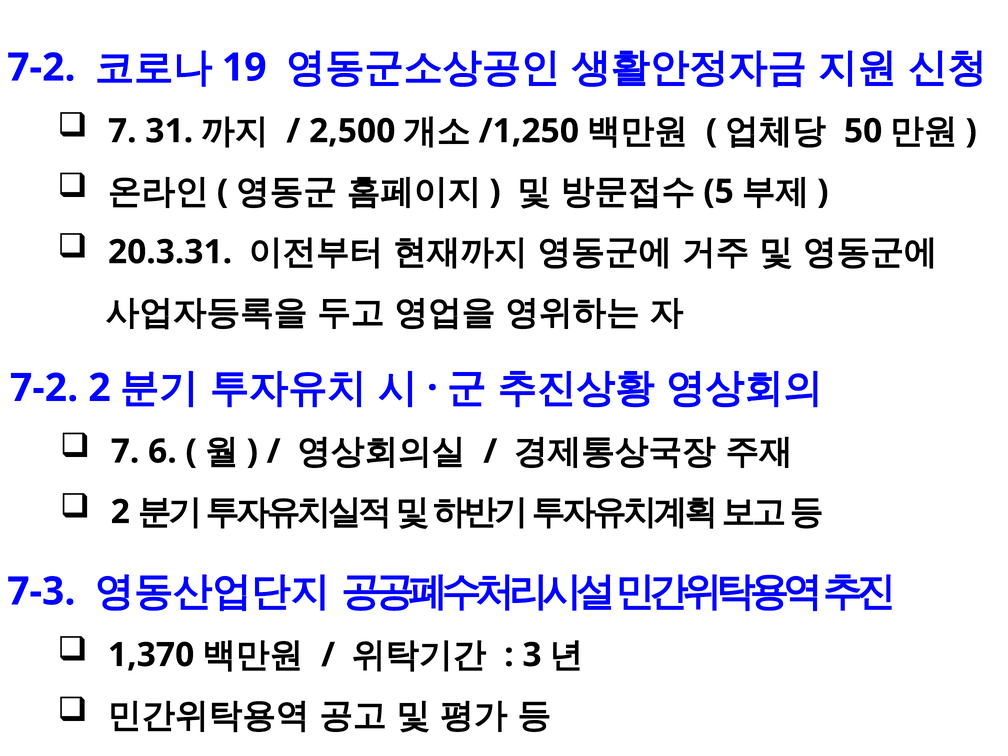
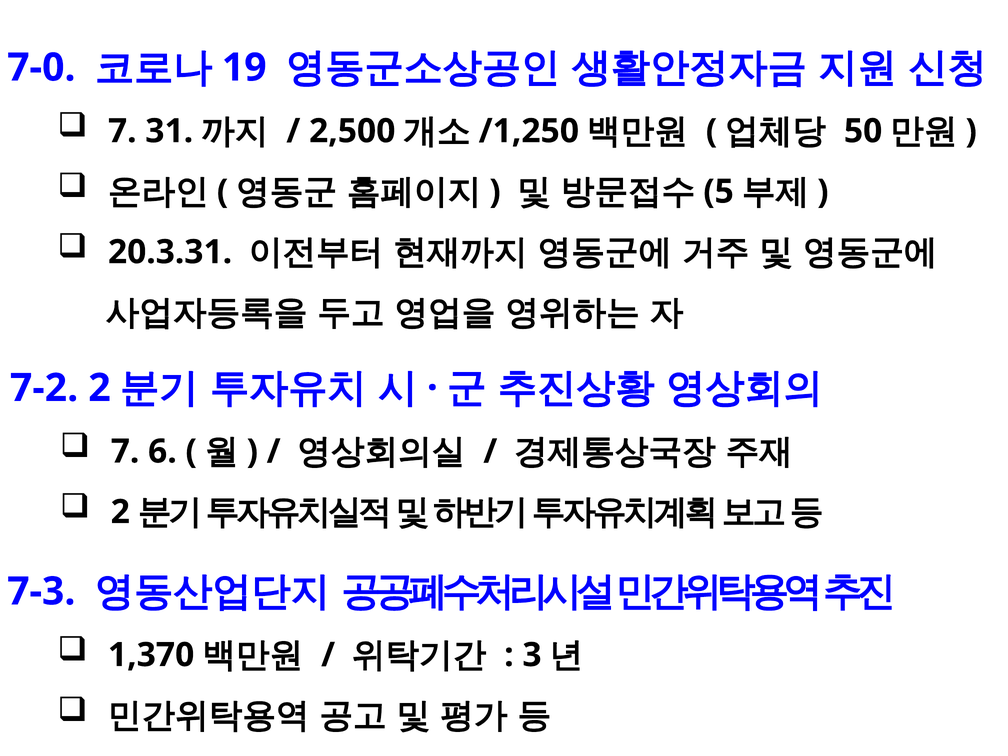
7-2: 7-2 -> 7-0 (41, 68)
